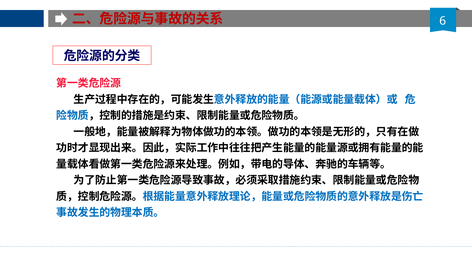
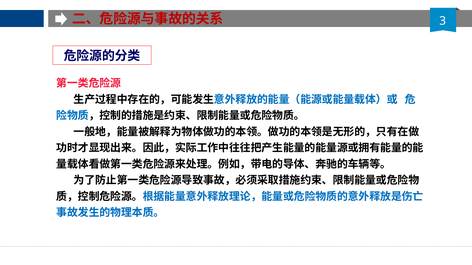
6: 6 -> 3 (443, 21)
